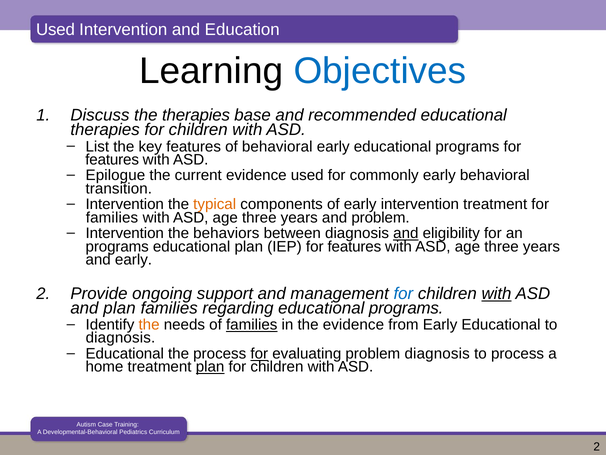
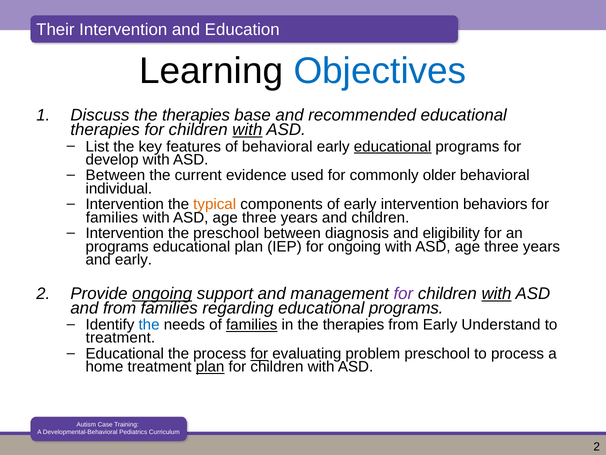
Used: Used -> Their (55, 29)
with underline: none -> present (247, 130)
educational underline: none -> present (393, 146)
features: features -> develop (112, 159)
Epilogue: Epilogue -> Between (115, 175)
commonly early: early -> older (439, 175)
transition: transition -> individual (119, 188)
intervention treatment: treatment -> behaviors (495, 204)
and problem: problem -> children (380, 217)
the behaviors: behaviors -> preschool (226, 233)
and underline: present -> none (406, 233)
IEP for features: features -> ongoing (354, 246)
ongoing underline: none -> present (162, 293)
for colour: blue -> purple (403, 293)
and plan: plan -> from (120, 308)
the colour: orange -> blue (149, 325)
in the evidence: evidence -> therapies (354, 325)
from Early Educational: Educational -> Understand (501, 325)
diagnosis: diagnosis -> treatment (120, 338)
problem diagnosis: diagnosis -> preschool (437, 353)
